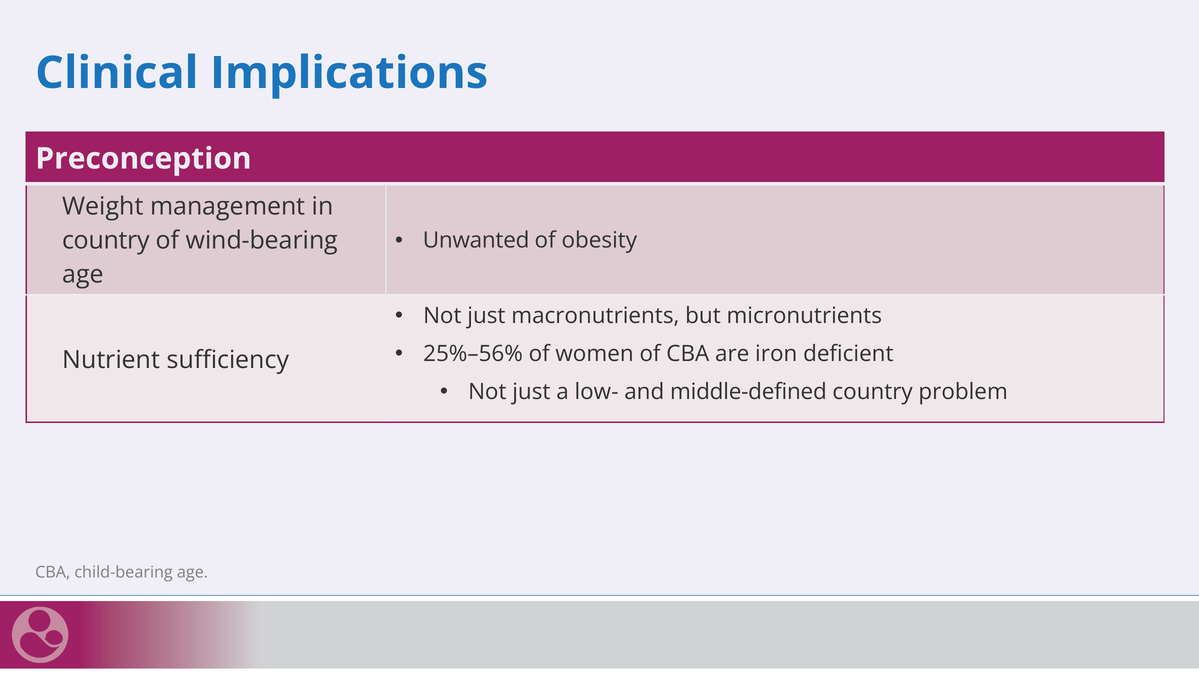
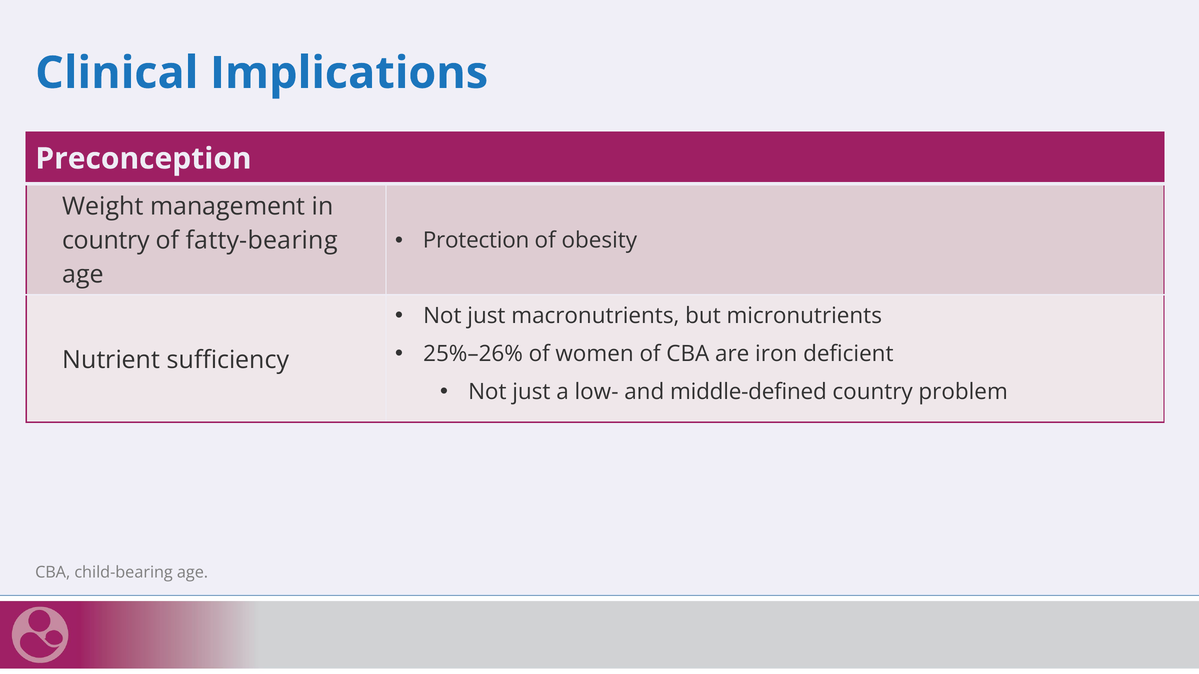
Unwanted: Unwanted -> Protection (476, 241)
wind-bearing: wind-bearing -> fatty-bearing (262, 241)
25%–56%: 25%–56% -> 25%–26% (473, 354)
